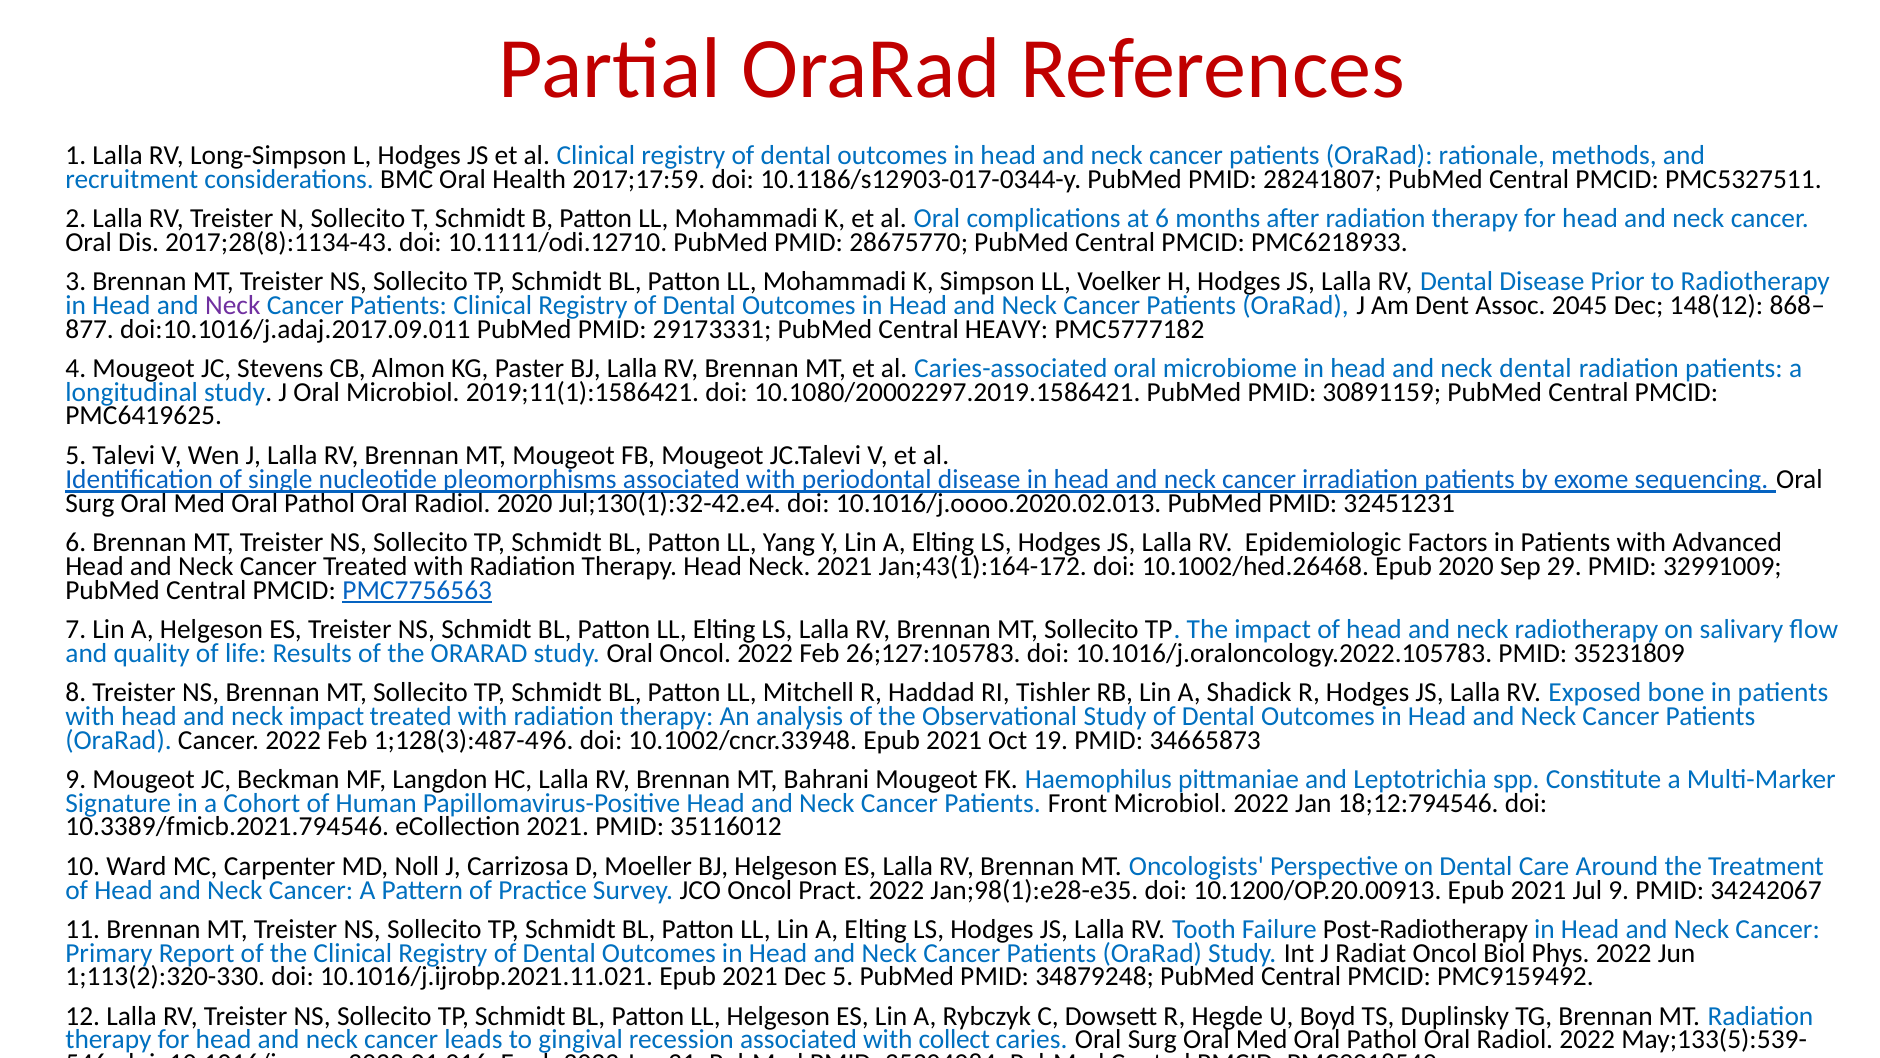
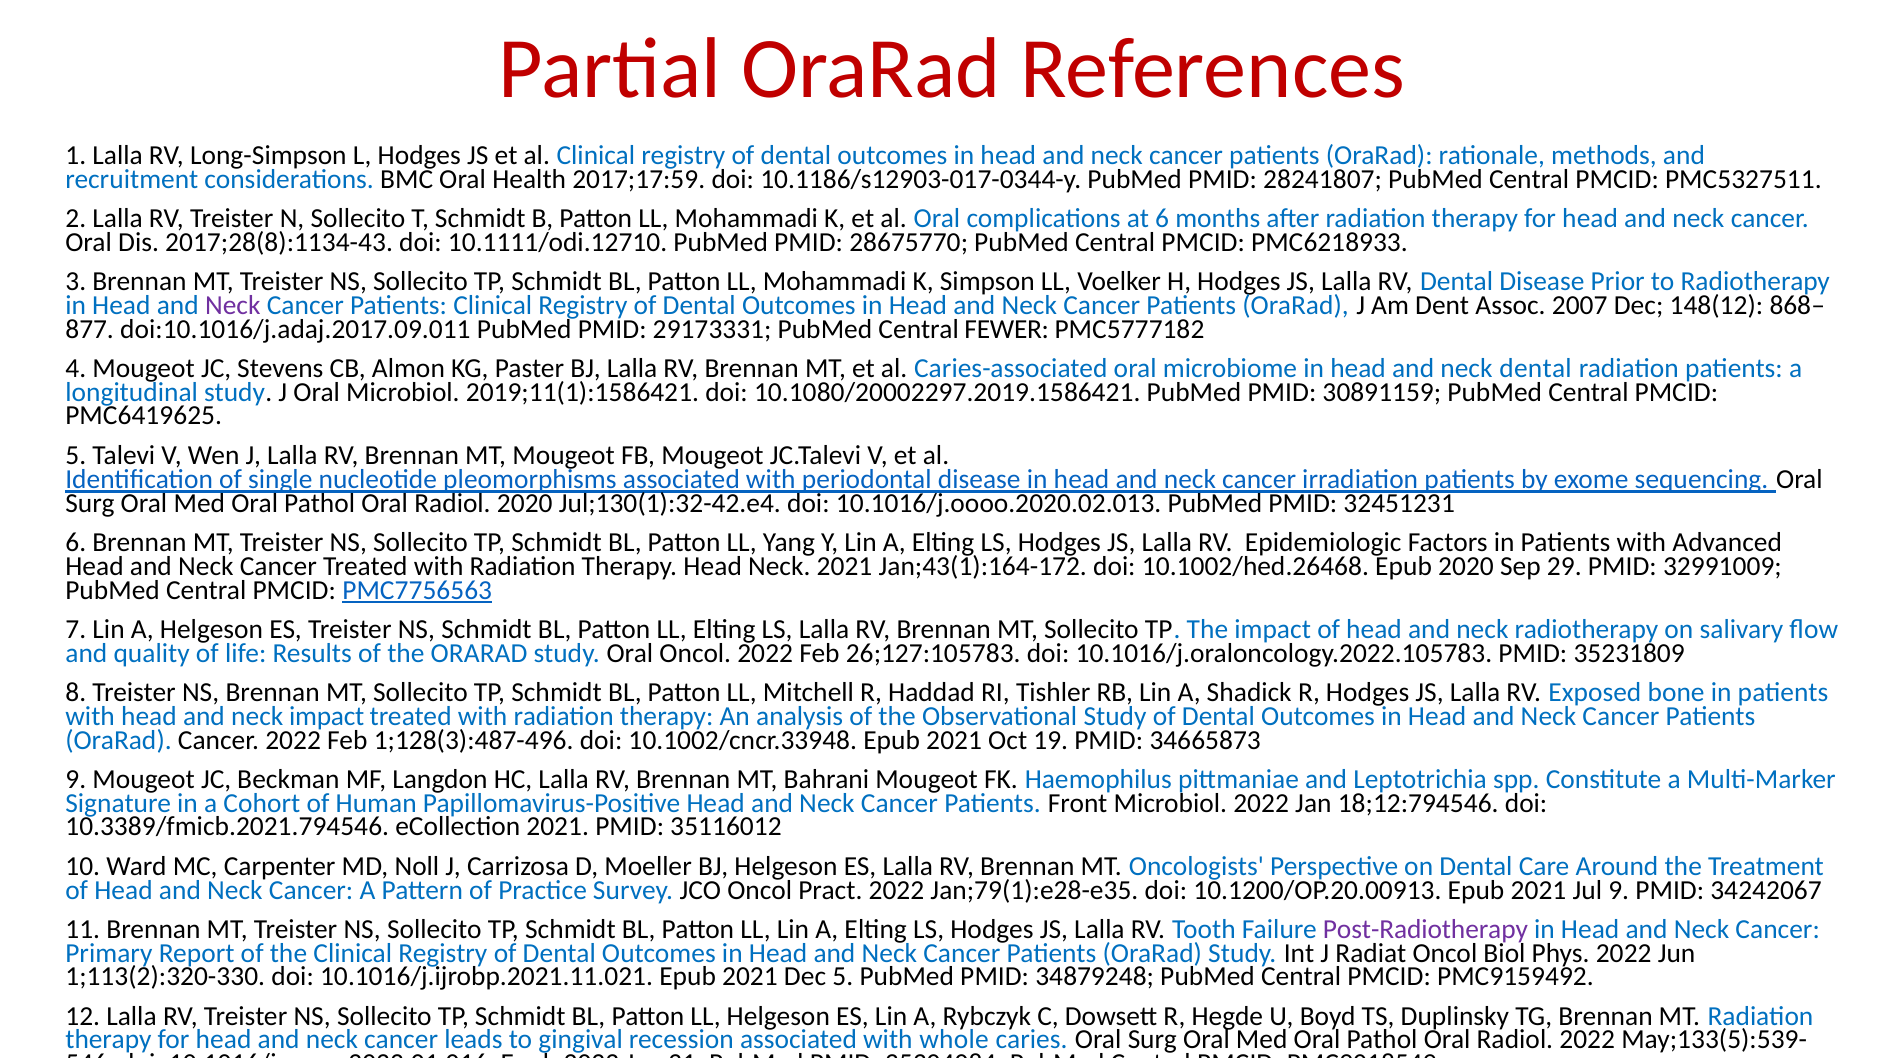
2045: 2045 -> 2007 (1580, 305)
HEAVY: HEAVY -> FEWER (1007, 329)
Jan;98(1):e28-e35: Jan;98(1):e28-e35 -> Jan;79(1):e28-e35 (1034, 890)
Post-Radiotherapy colour: black -> purple (1425, 929)
collect: collect -> whole (954, 1039)
